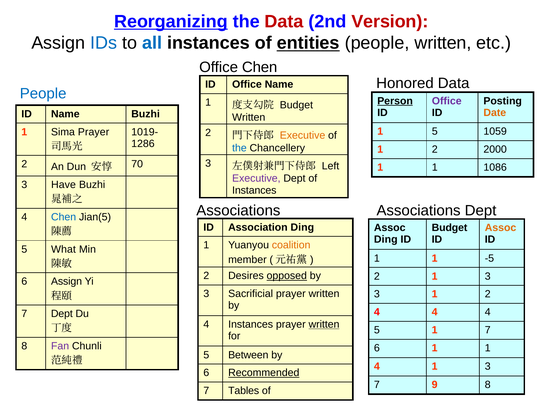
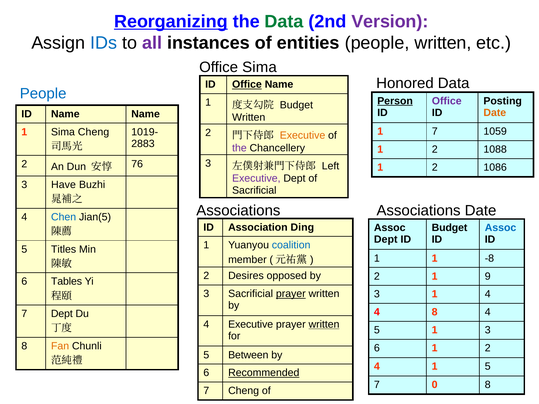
Data colour: red -> green (284, 22)
Version colour: red -> purple (390, 22)
all colour: blue -> purple (152, 43)
entities underline: present -> none (308, 43)
Office Chen: Chen -> Sima (259, 67)
Office underline: none -> present (247, 84)
Name Buzhi: Buzhi -> Name (146, 114)
1 5: 5 -> 7 (435, 132)
Sima Prayer: Prayer -> Cheng (94, 132)
1286: 1286 -> 2883 (143, 144)
the colour: blue -> purple (239, 148)
2000: 2000 -> 1088 (495, 149)
70: 70 -> 76 (137, 164)
1: 1 -> 2 (435, 167)
Instances: Instances -> Sacrificial (254, 190)
Associations Dept: Dept -> Date (481, 211)
Assoc colour: orange -> blue (501, 228)
Ding: Ding -> Dept (386, 240)
coalition colour: orange -> blue (291, 245)
What: What -> Titles (64, 249)
-5: -5 -> -8 (489, 258)
opposed underline: present -> none (287, 276)
2 1 3: 3 -> 9 (488, 276)
6 Assign: Assign -> Tables (67, 282)
prayer underline: none -> present (291, 294)
3 1 2: 2 -> 4 (488, 294)
4: 4 -> 8 (435, 312)
4 Instances: Instances -> Executive (251, 325)
1 7: 7 -> 3 (488, 330)
Fan colour: purple -> orange (60, 346)
6 1 1: 1 -> 2 (488, 348)
4 1 3: 3 -> 5 (488, 367)
9: 9 -> 0 (435, 385)
7 Tables: Tables -> Cheng (244, 391)
